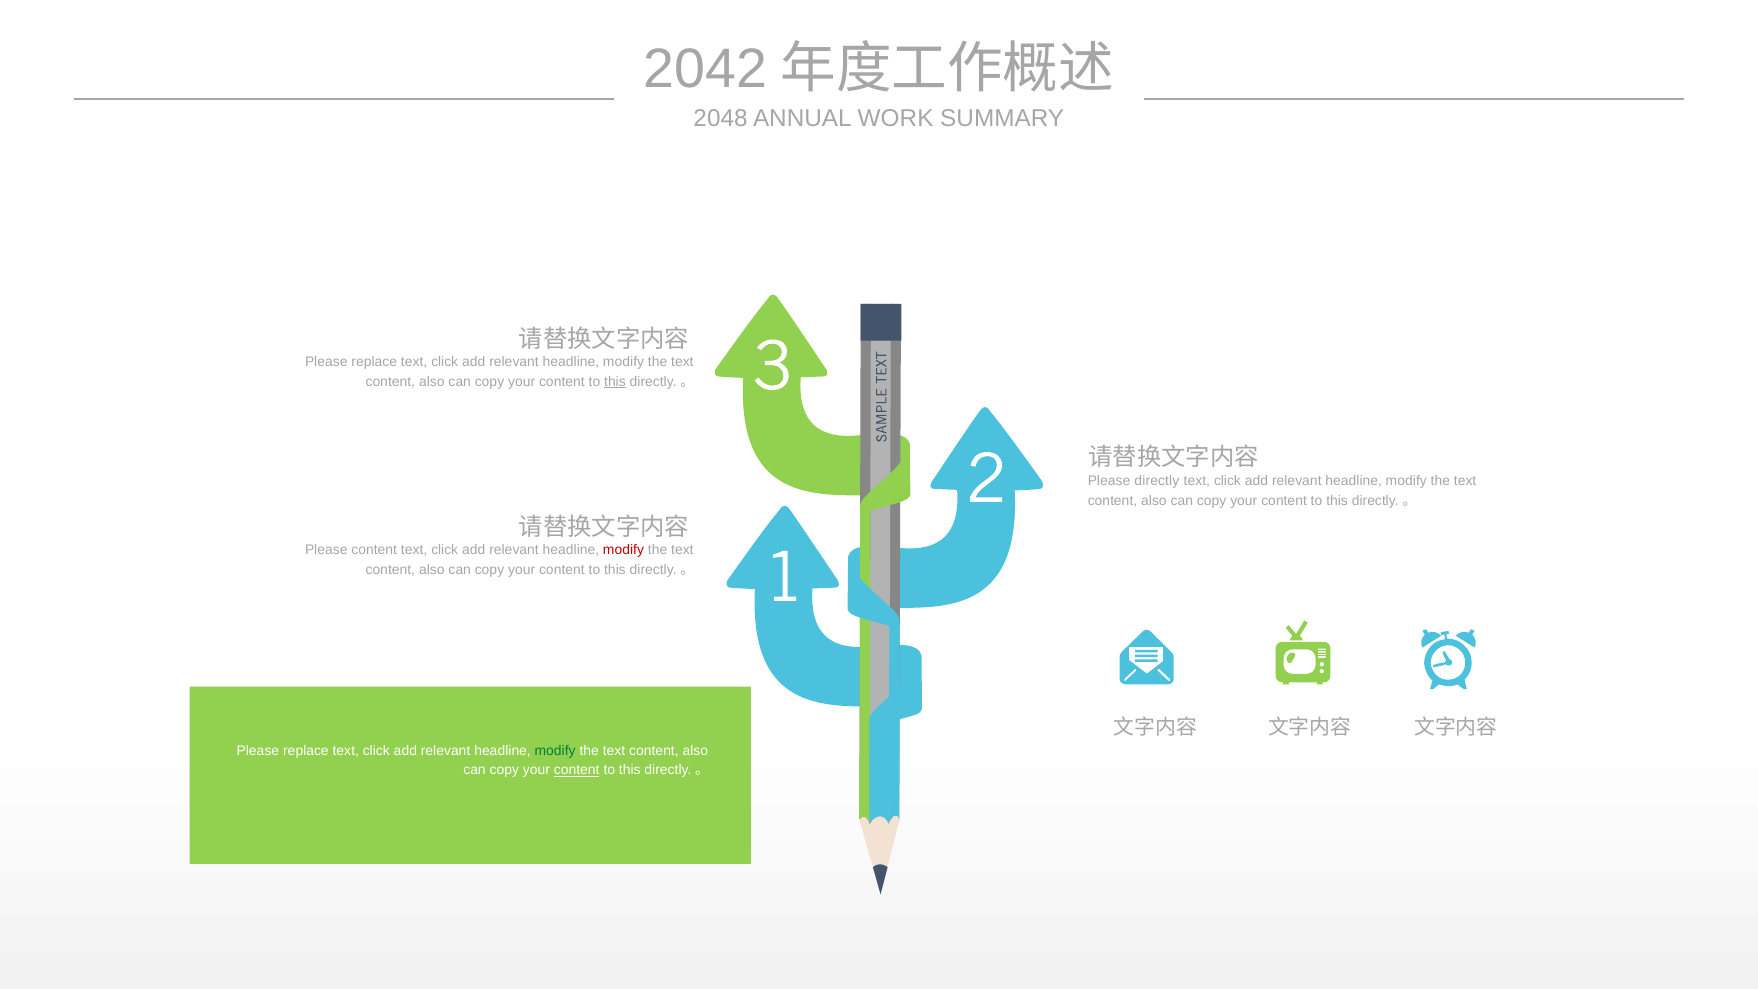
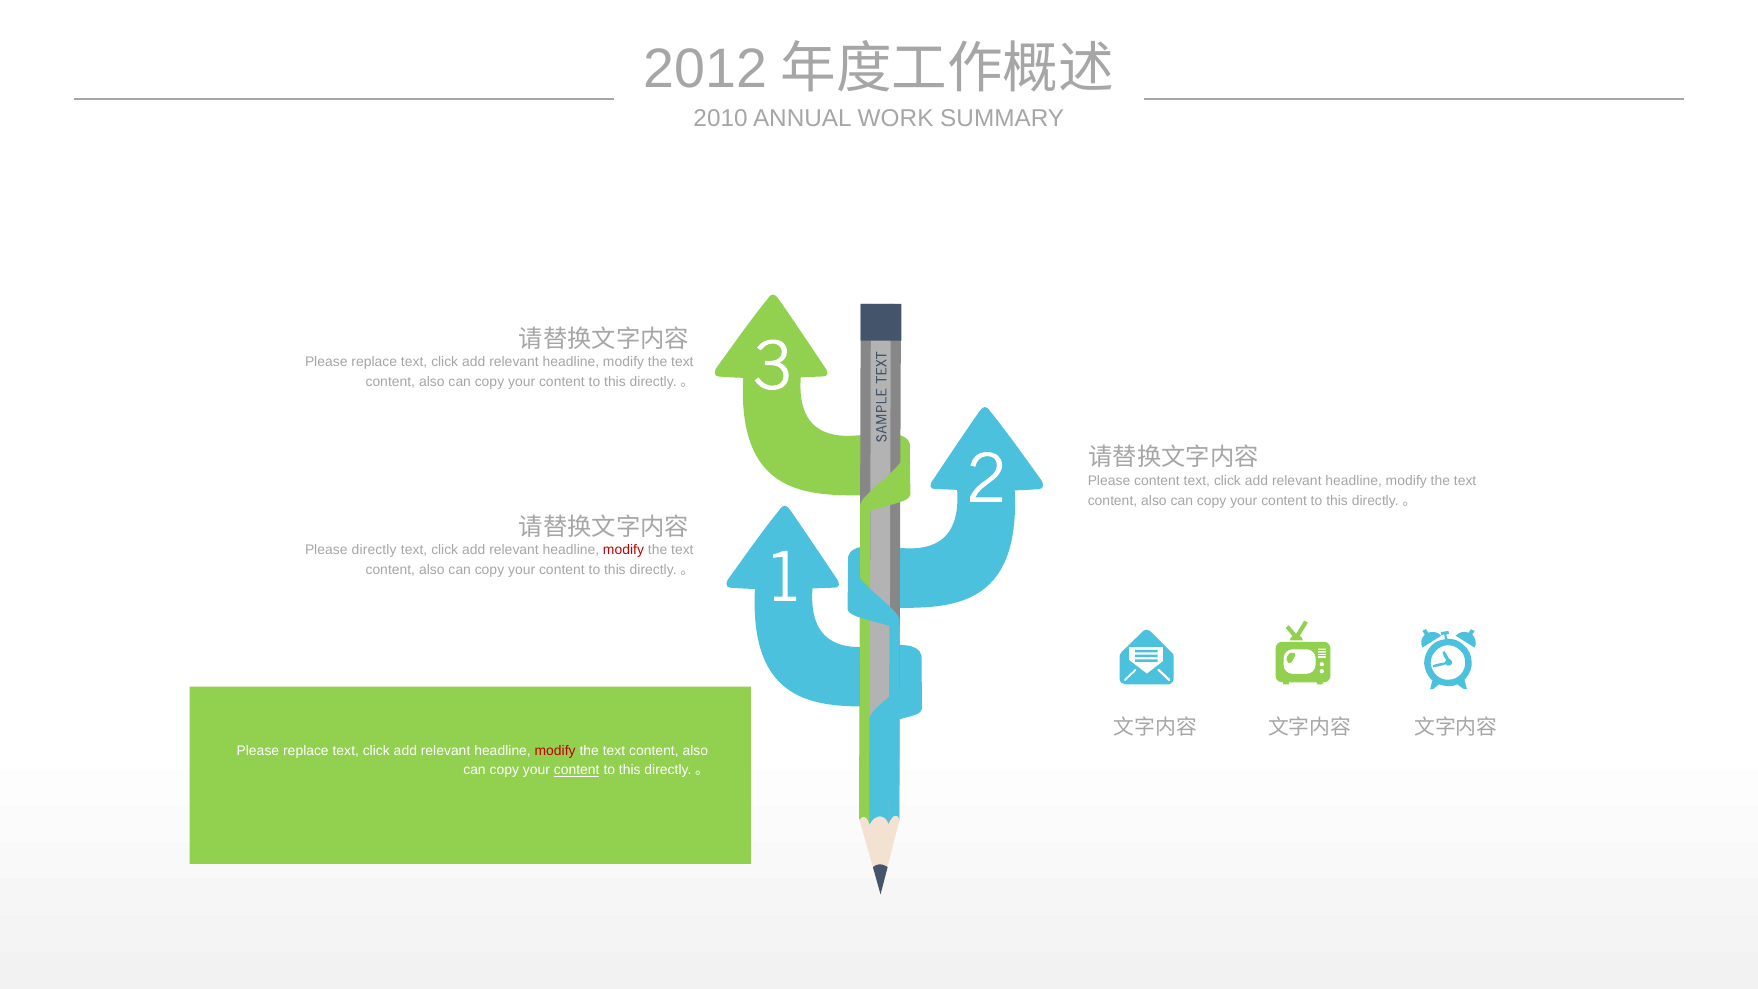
2042: 2042 -> 2012 (705, 69)
2048: 2048 -> 2010 (721, 118)
this underline: present -> none (615, 382)
Please directly: directly -> content (1157, 481)
Please content: content -> directly (374, 550)
modify colour: green -> red (555, 750)
